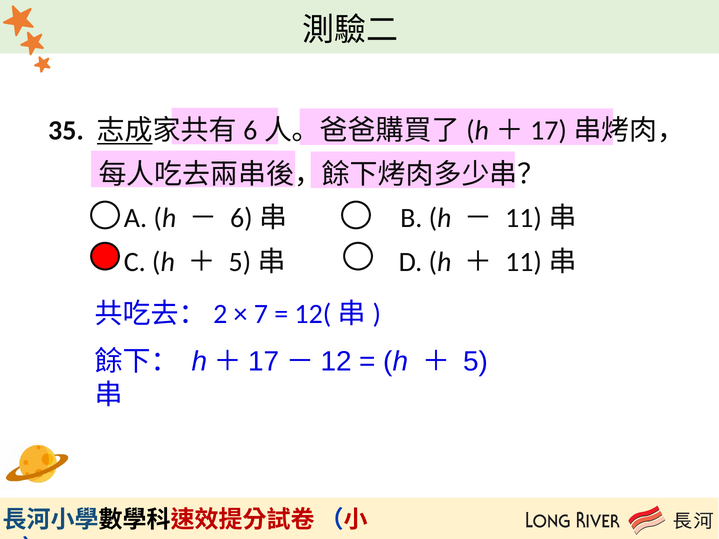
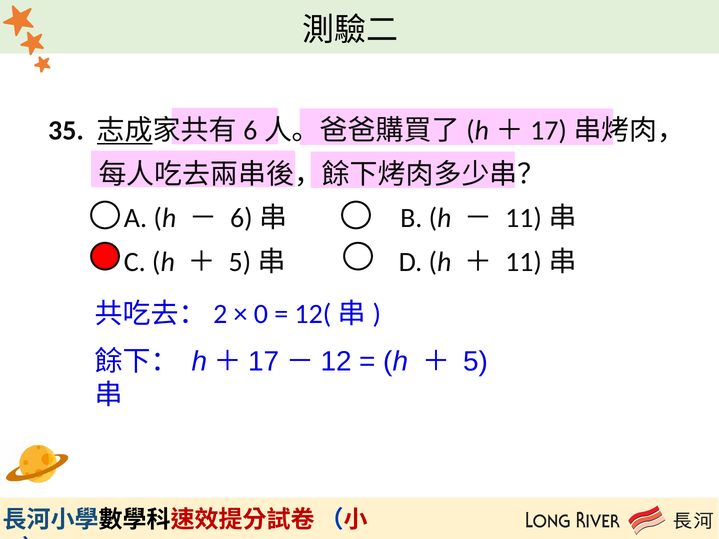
7: 7 -> 0 (261, 314)
